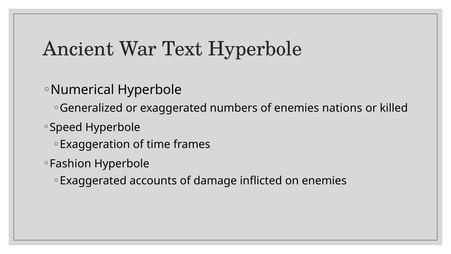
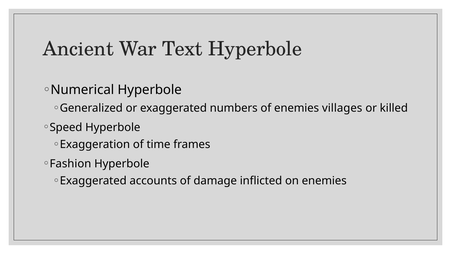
nations: nations -> villages (342, 108)
